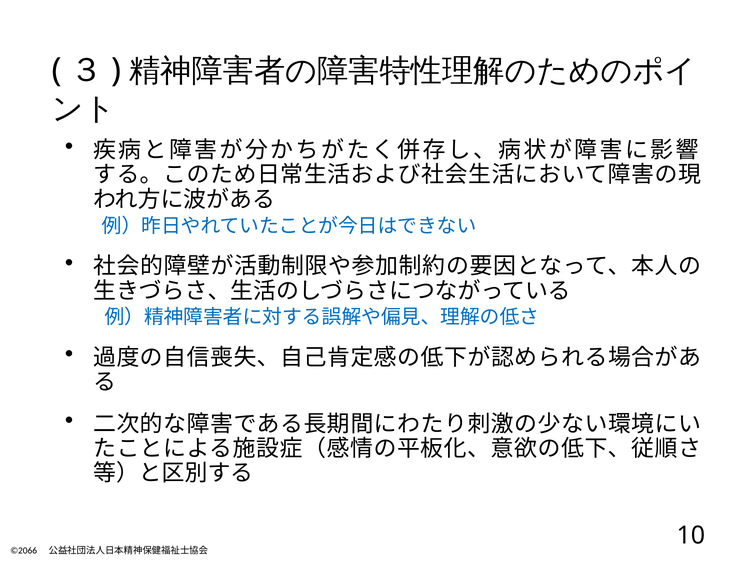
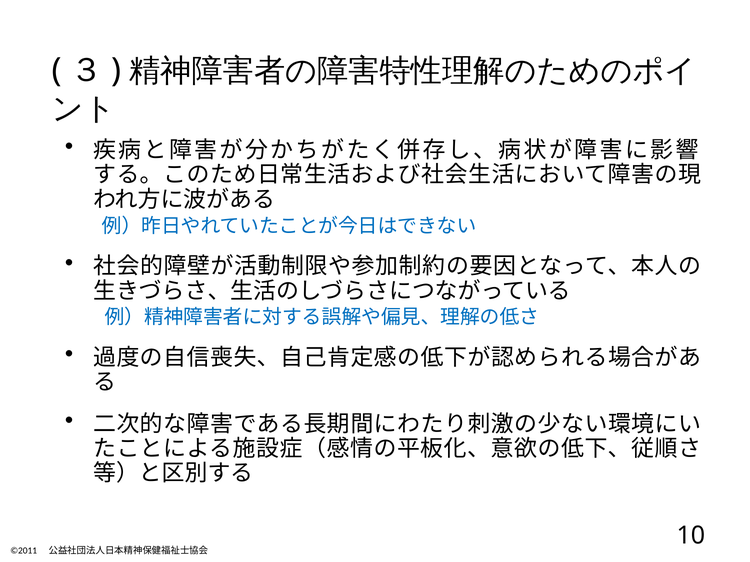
©2066: ©2066 -> ©2011 (24, 551)
